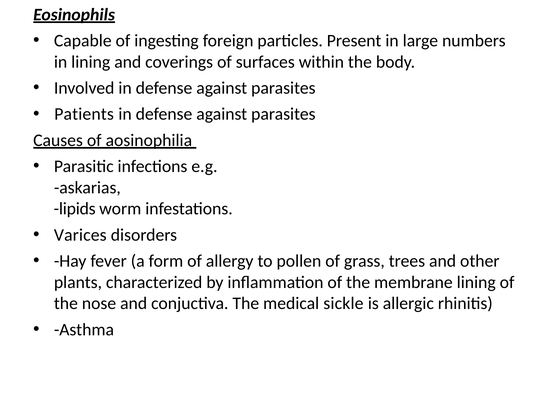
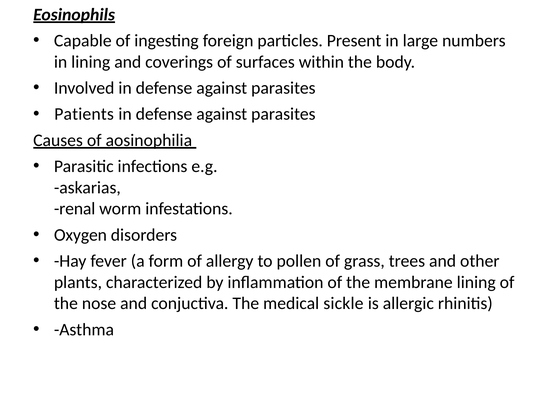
lipids: lipids -> renal (75, 209)
Varices: Varices -> Oxygen (80, 235)
